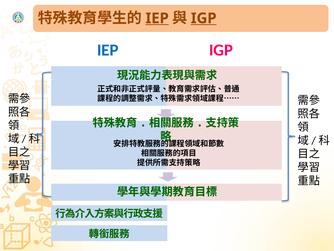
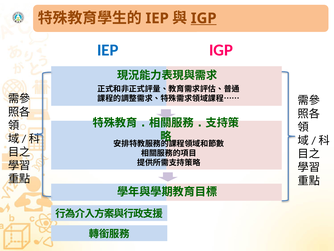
IEP underline: present -> none (157, 18)
